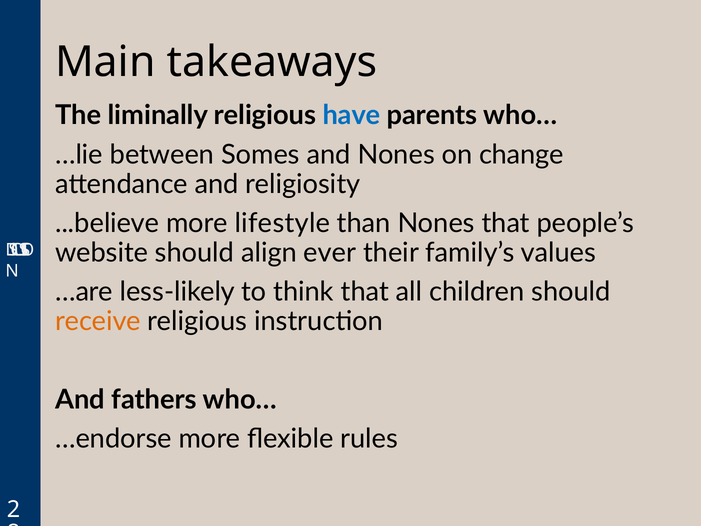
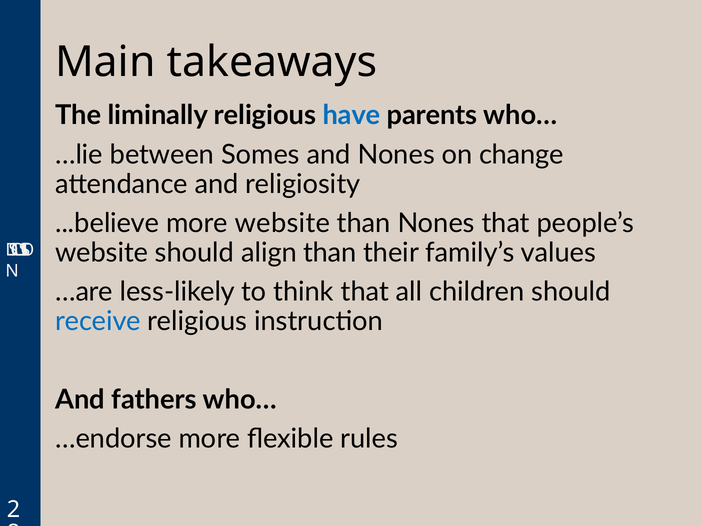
more lifestyle: lifestyle -> website (282, 223)
align ever: ever -> than (330, 253)
receive colour: orange -> blue (98, 321)
